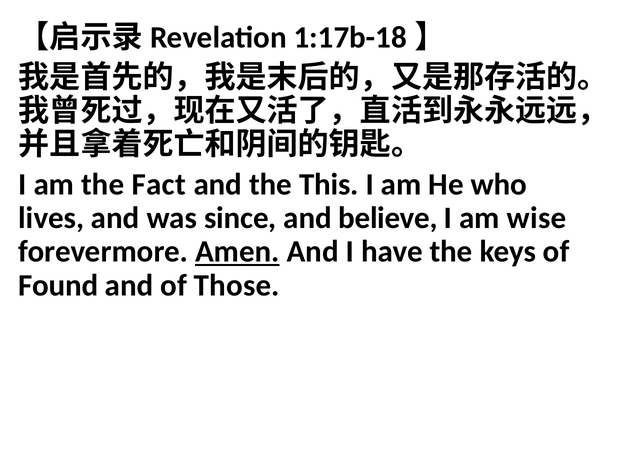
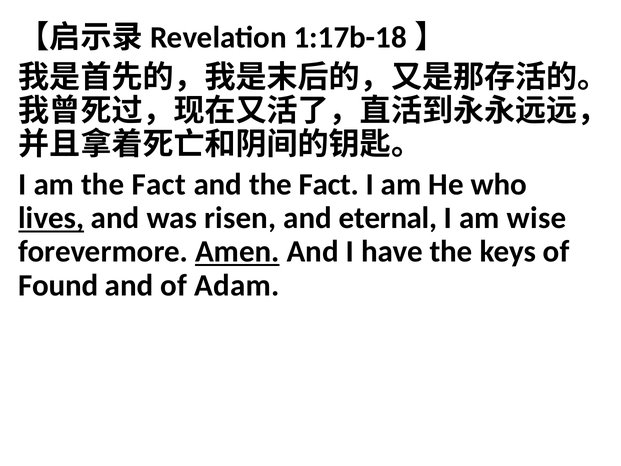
and the This: This -> Fact (329, 185)
lives underline: none -> present (51, 218)
since: since -> risen (240, 218)
believe: believe -> eternal (388, 218)
Those: Those -> Adam (237, 285)
